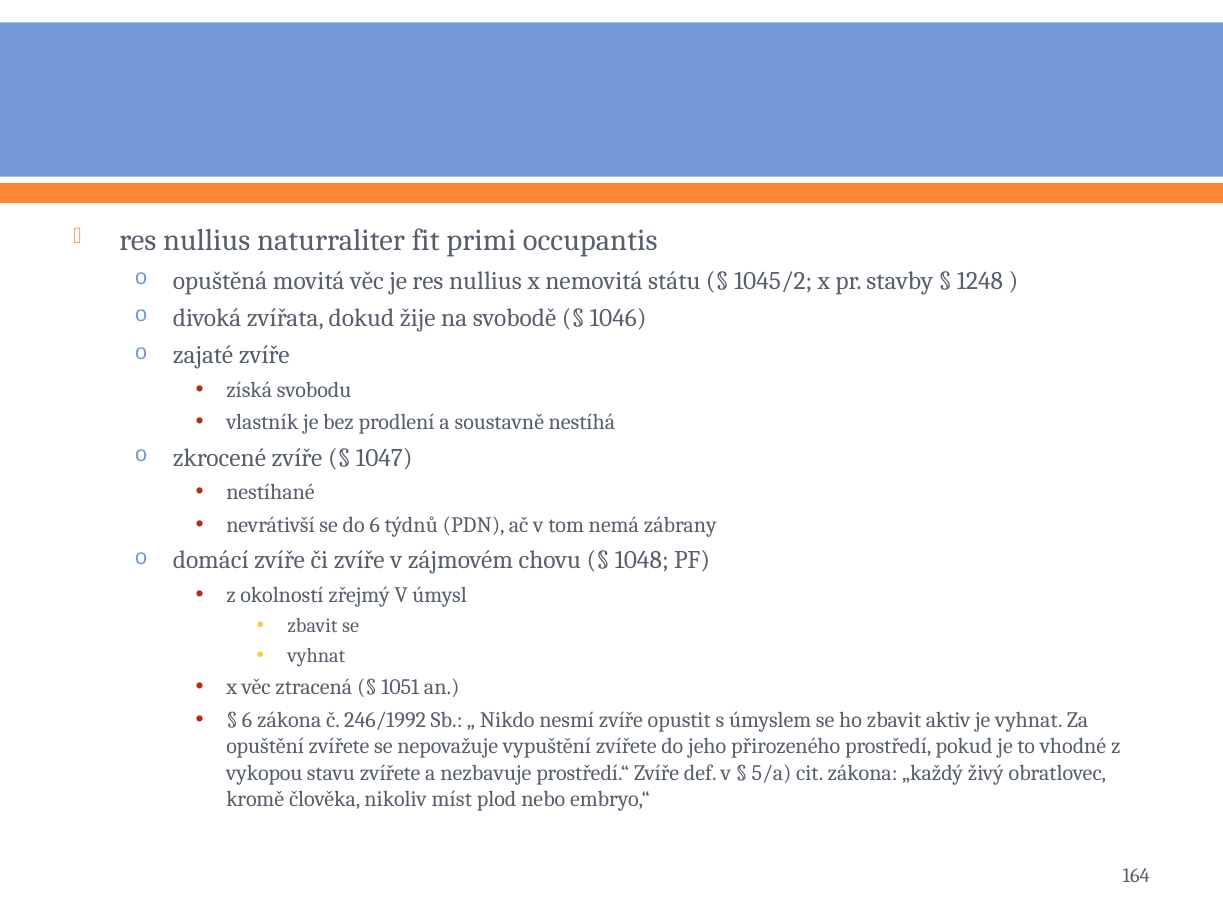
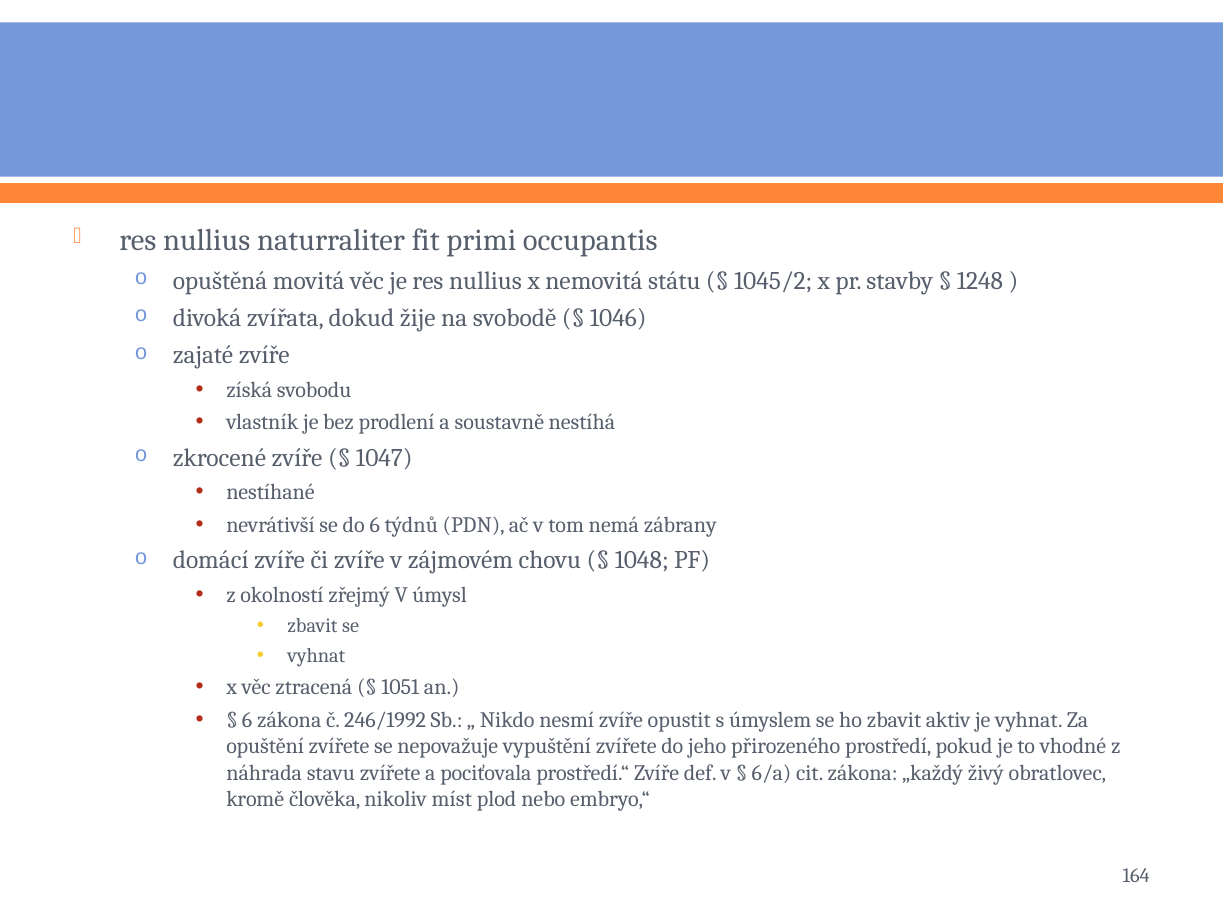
vykopou: vykopou -> náhrada (264, 773)
nezbavuje: nezbavuje -> pociťovala (486, 773)
5/a: 5/a -> 6/a (772, 773)
